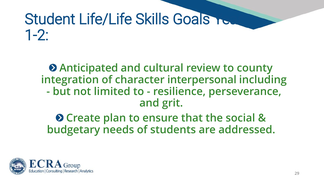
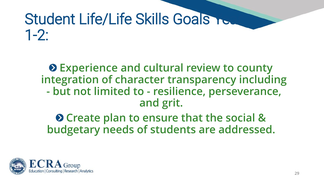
Anticipated: Anticipated -> Experience (89, 68)
interpersonal: interpersonal -> transparency (202, 80)
